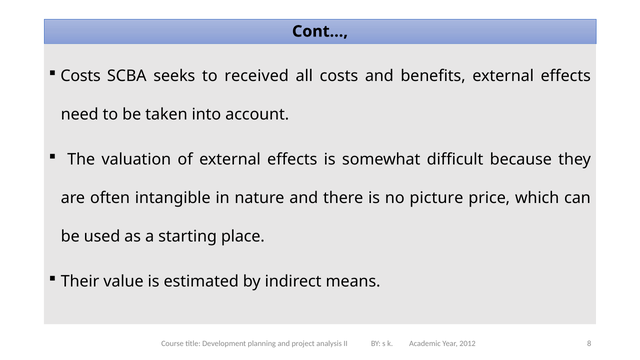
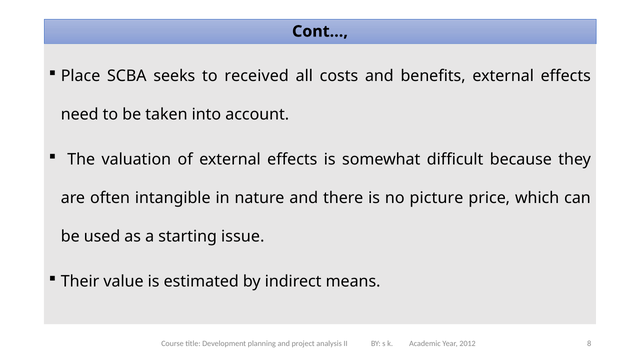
Costs: Costs -> Place (81, 76)
place: place -> issue (243, 236)
